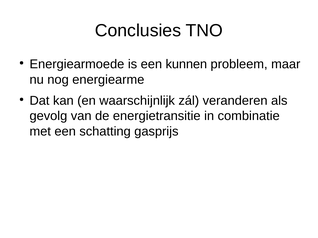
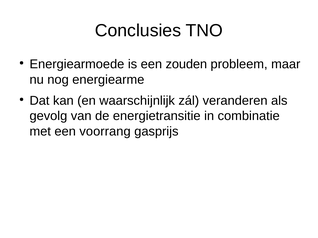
kunnen: kunnen -> zouden (186, 64)
schatting: schatting -> voorrang (105, 132)
